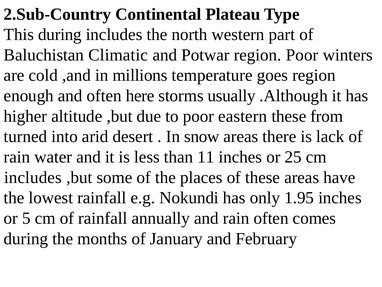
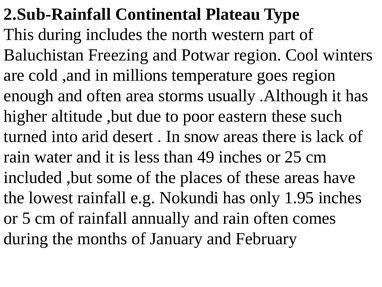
2.Sub-Country: 2.Sub-Country -> 2.Sub-Rainfall (57, 14)
Climatic: Climatic -> Freezing (118, 55)
region Poor: Poor -> Cool (302, 55)
here: here -> area (140, 96)
from: from -> such (327, 116)
11: 11 -> 49 (206, 157)
includes: includes -> included (33, 177)
